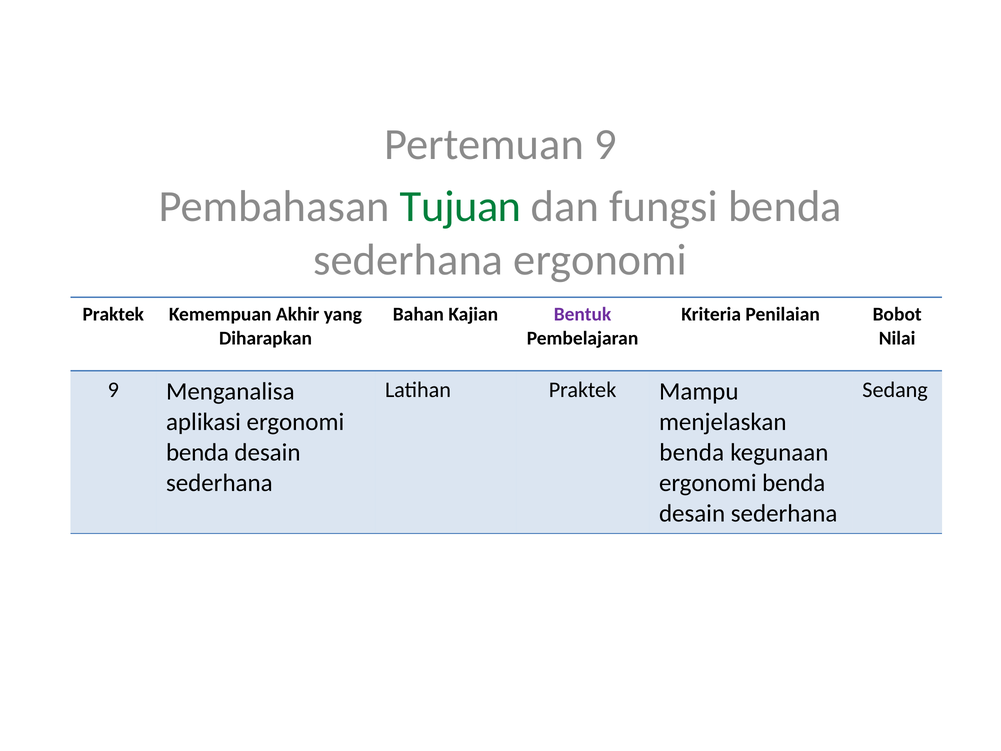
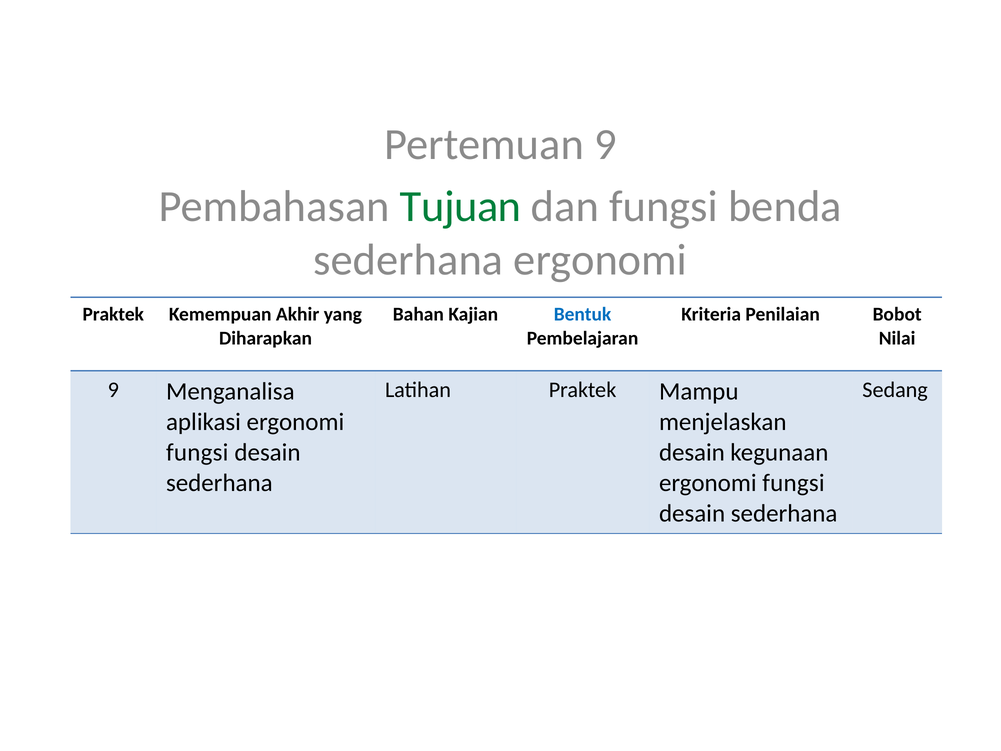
Bentuk colour: purple -> blue (583, 314)
benda: benda -> fungsi (197, 452)
benda: benda -> desain (692, 452)
benda: benda -> fungsi (794, 483)
